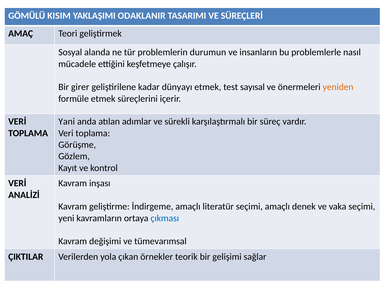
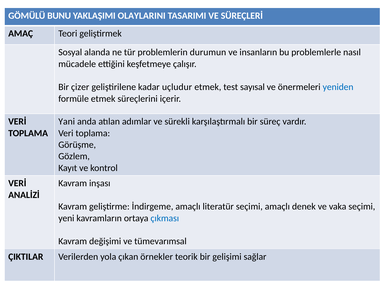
KISIM: KISIM -> BUNU (59, 16)
ODAKLANIR: ODAKLANIR -> OLAYLARINI (142, 16)
girer: girer -> çizer (80, 87)
dünyayı: dünyayı -> uçludur (177, 87)
yeniden colour: orange -> blue (338, 87)
